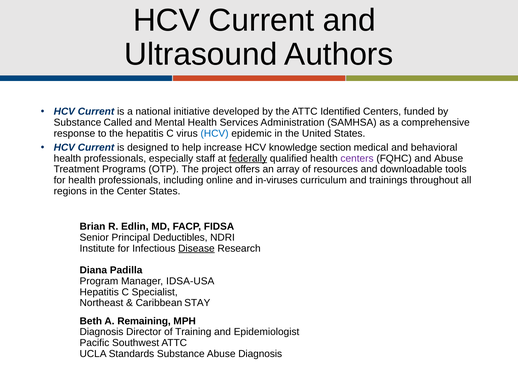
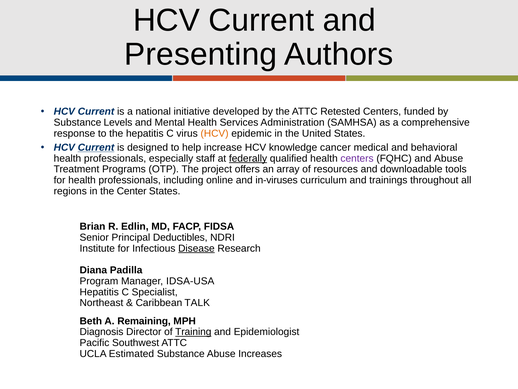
Ultrasound: Ultrasound -> Presenting (201, 54)
Identified: Identified -> Retested (340, 111)
Called: Called -> Levels (118, 122)
HCV colour: blue -> orange (215, 133)
Current underline: none -> present (96, 147)
section: section -> cancer (335, 147)
STAY: STAY -> TALK (197, 303)
Training underline: none -> present (193, 332)
Standards: Standards -> Estimated (131, 353)
Abuse Diagnosis: Diagnosis -> Increases (260, 353)
